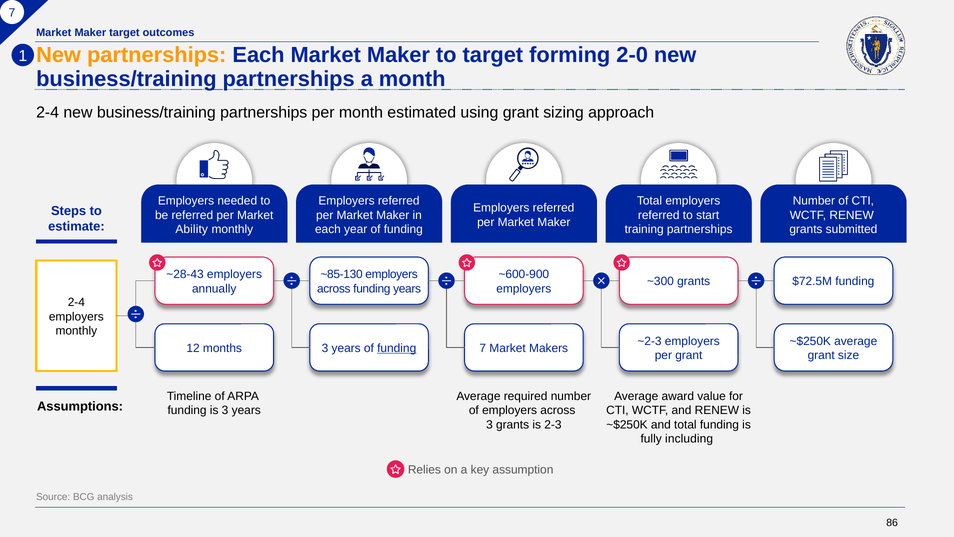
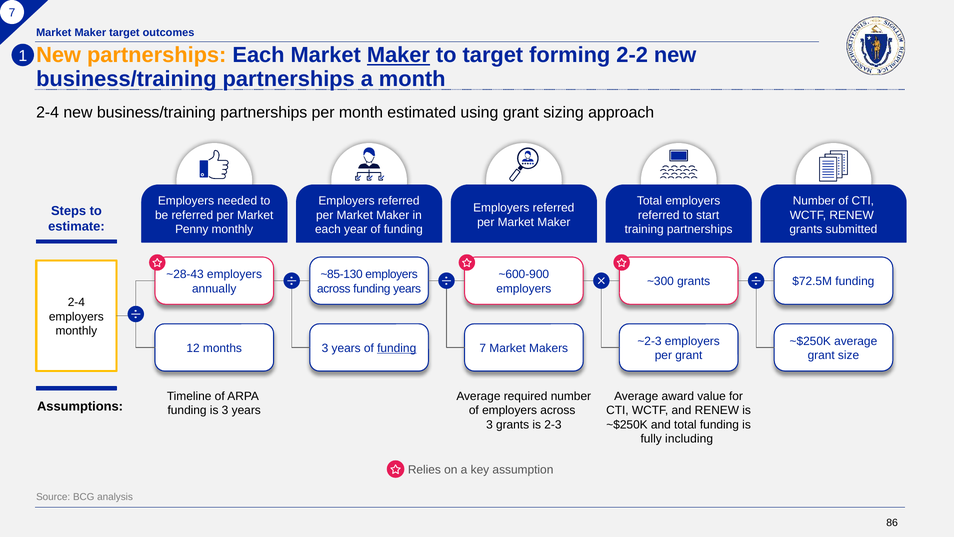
Maker underline: none -> present (398, 55)
2-0: 2-0 -> 2-2 (632, 55)
Ability: Ability -> Penny (192, 229)
